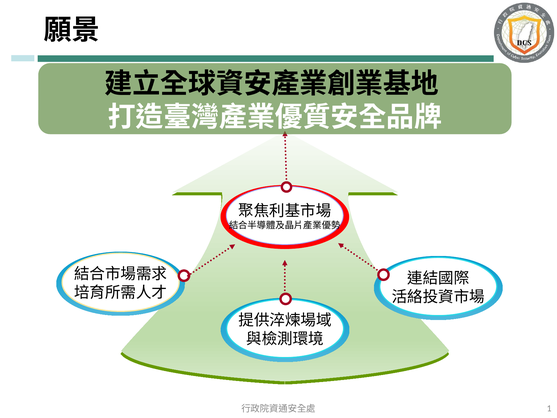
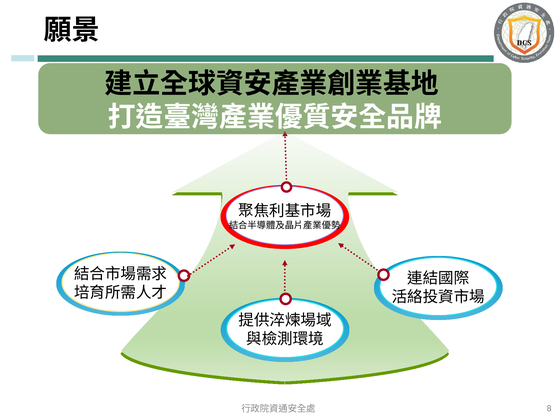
1: 1 -> 8 (549, 408)
